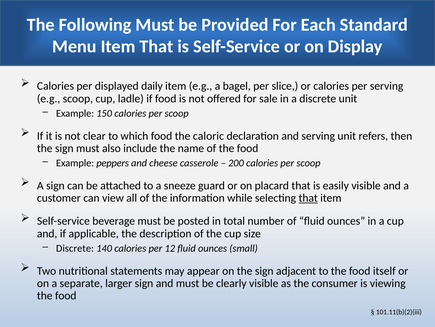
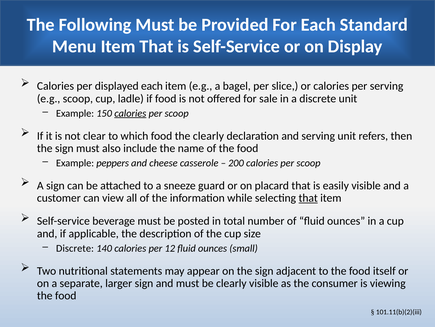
displayed daily: daily -> each (152, 86)
calories underline: none -> present (130, 113)
the caloric: caloric -> clearly (208, 136)
